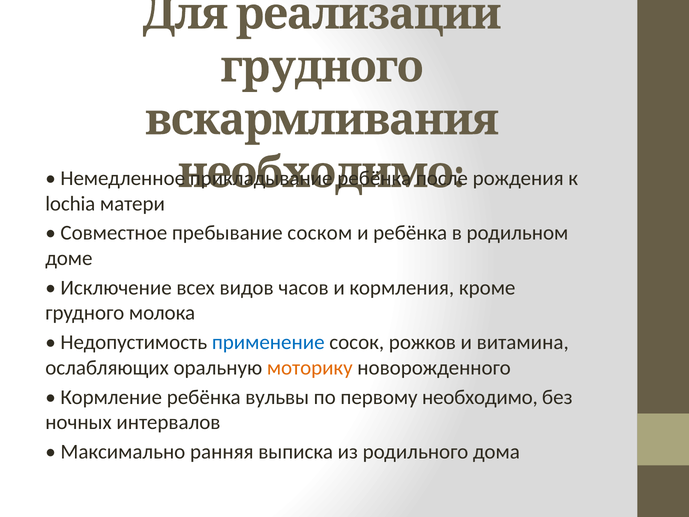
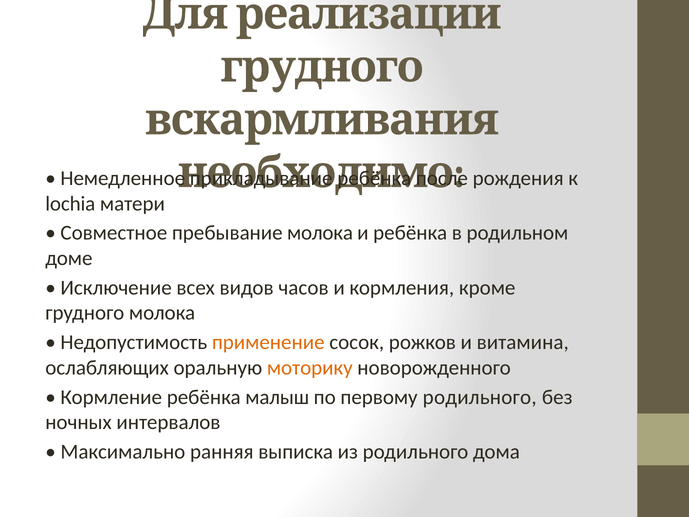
пребывание соском: соском -> молока (320, 233)
применение colour: blue -> orange (268, 342)
вульвы: вульвы -> малыш (277, 397)
первому необходимо: необходимо -> родильного (480, 397)
